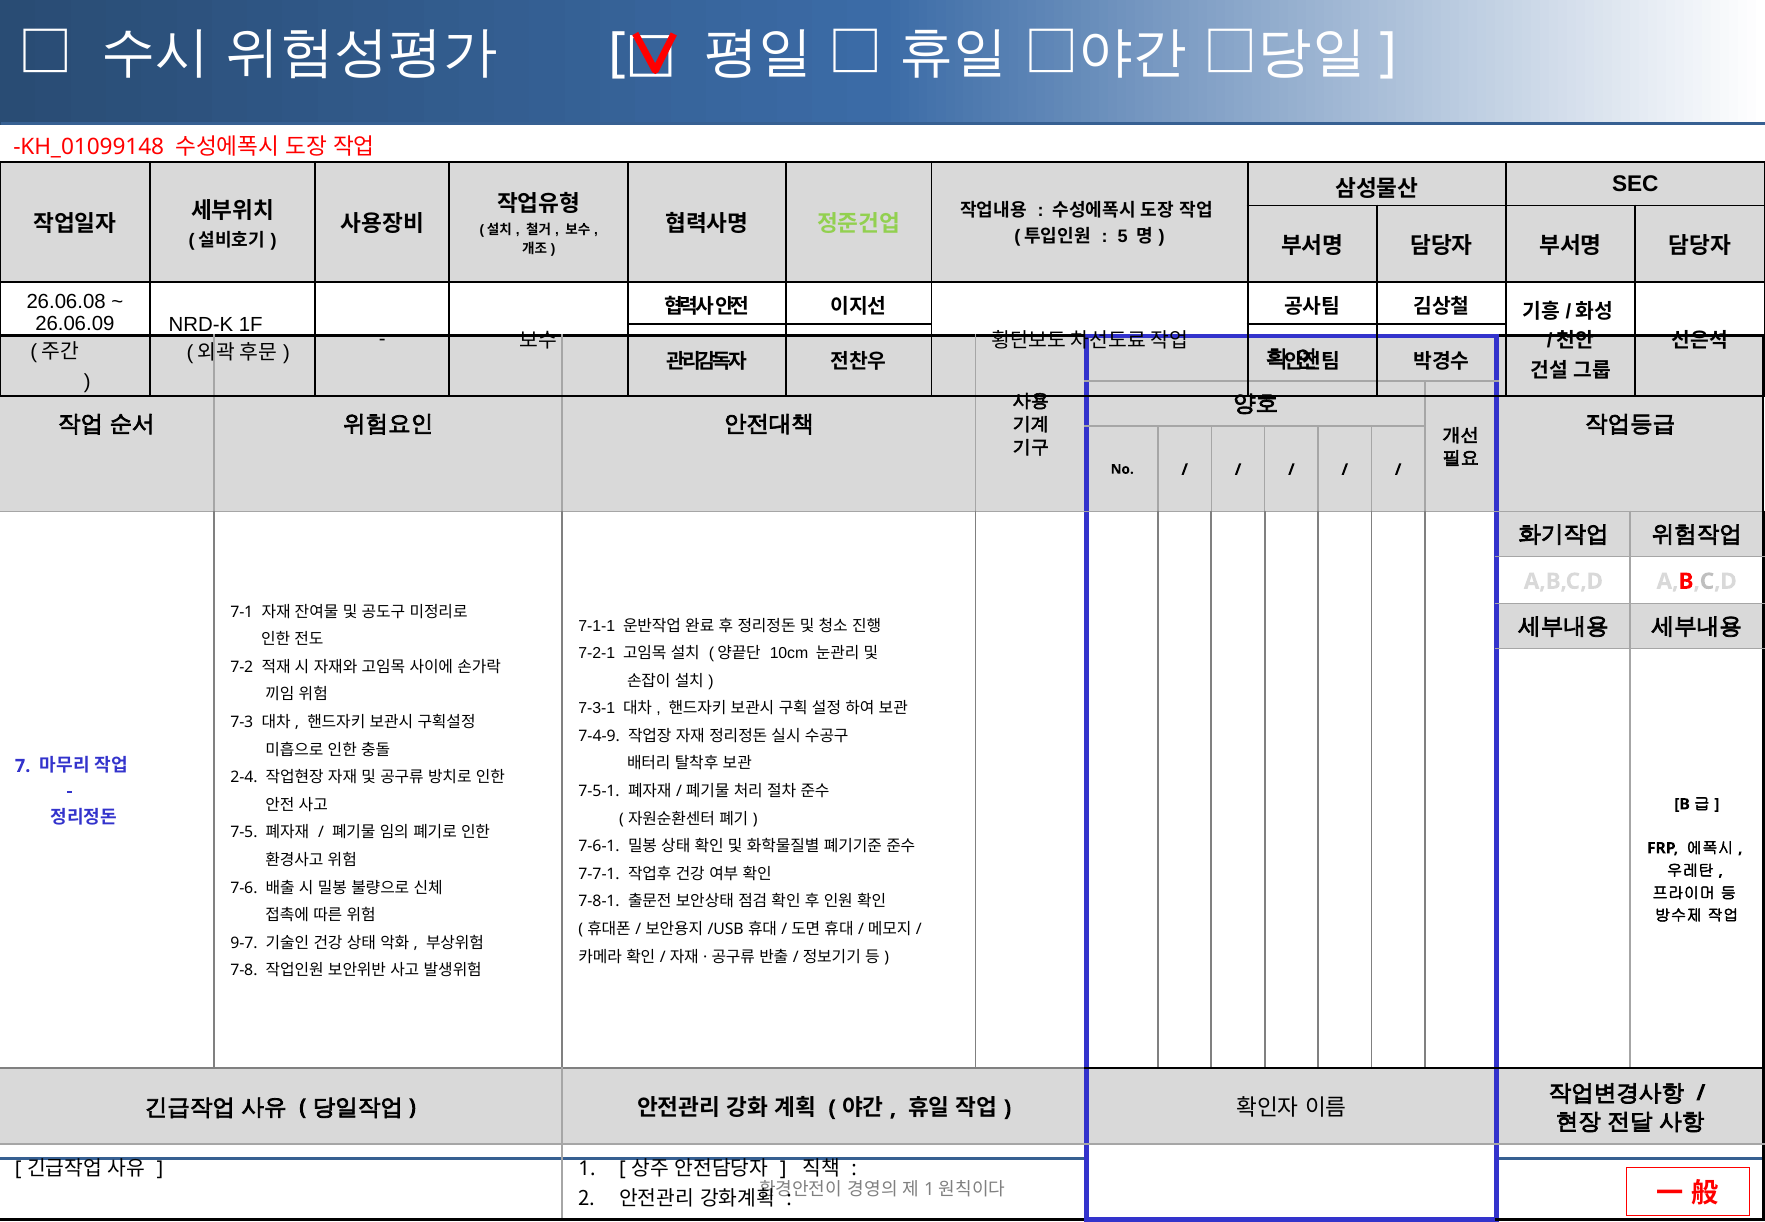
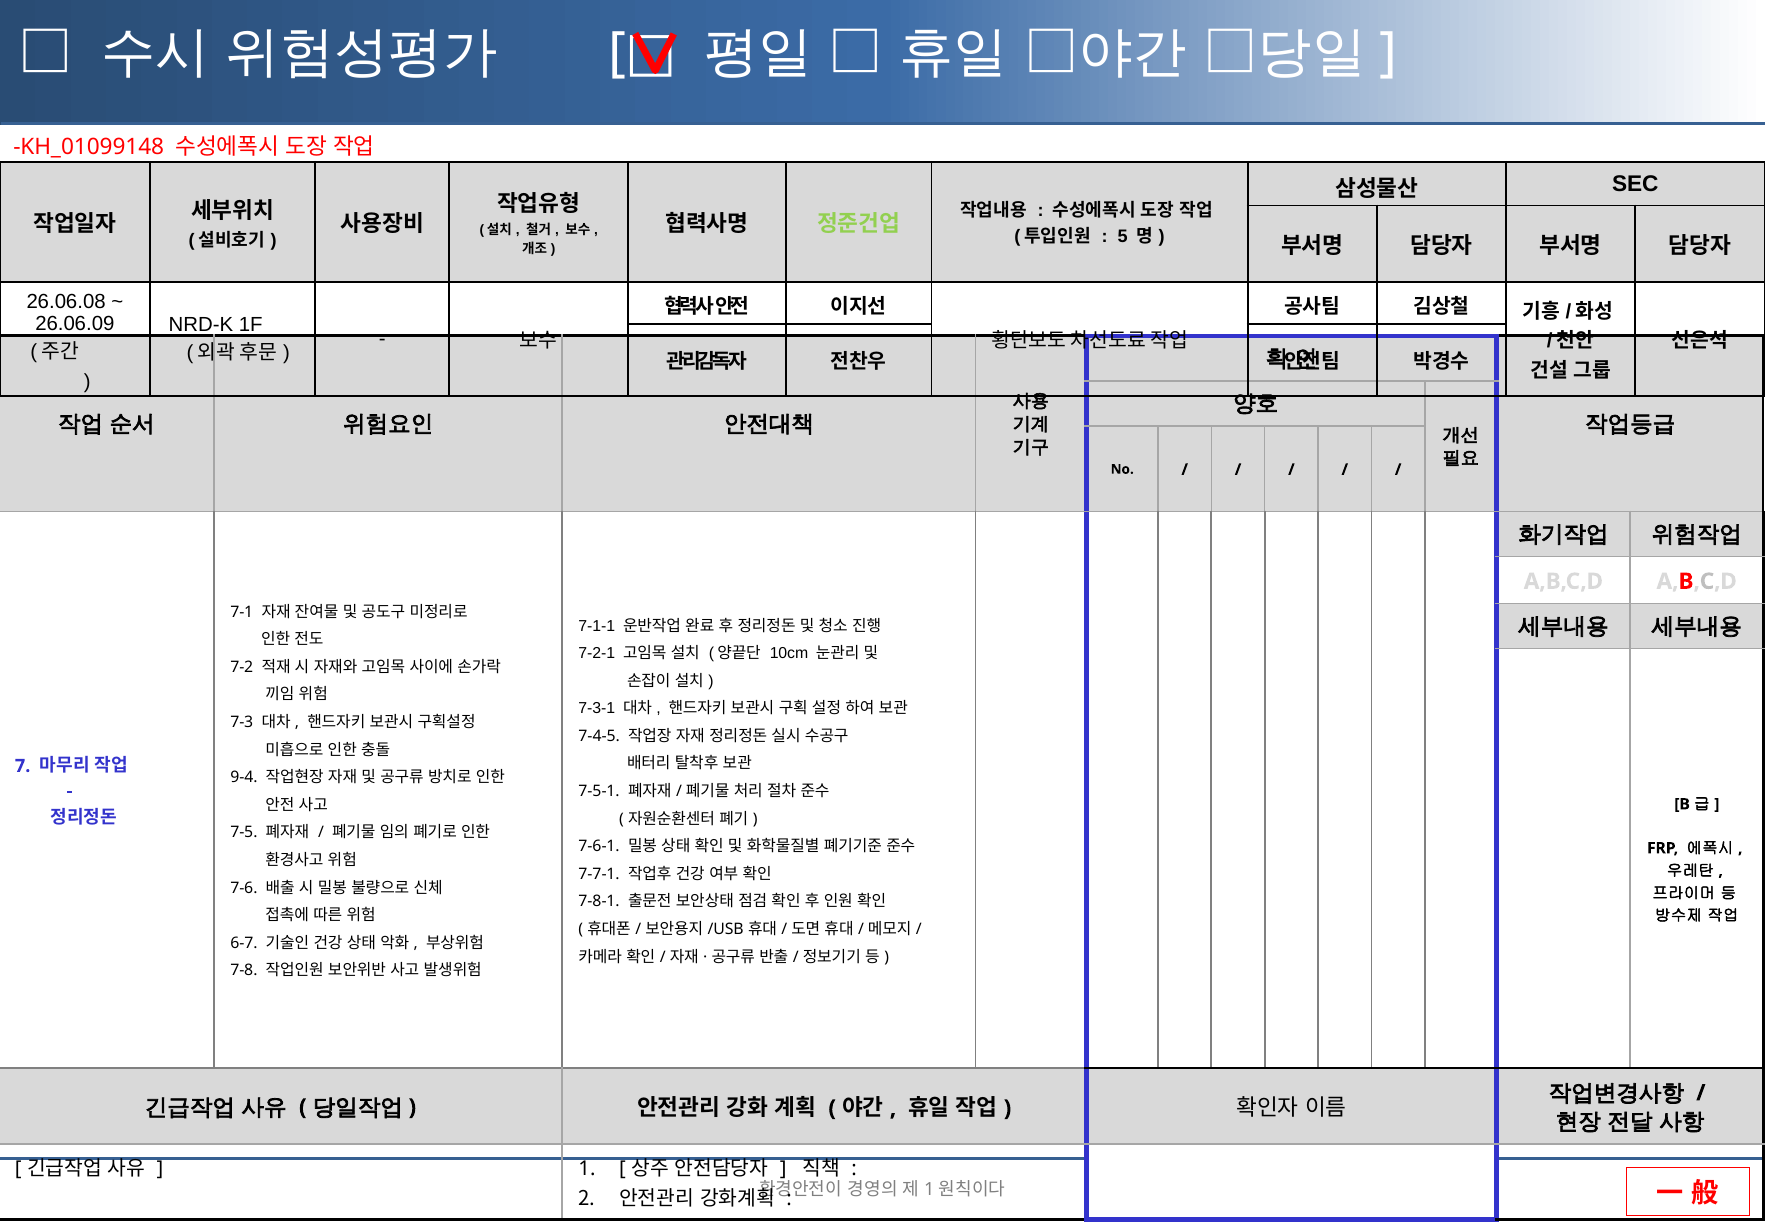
7-4-9: 7-4-9 -> 7-4-5 (599, 736)
2-4: 2-4 -> 9-4 (244, 777)
9-7: 9-7 -> 6-7 (244, 943)
